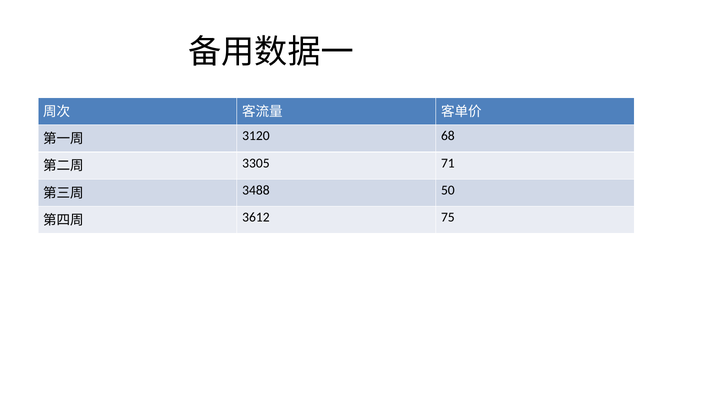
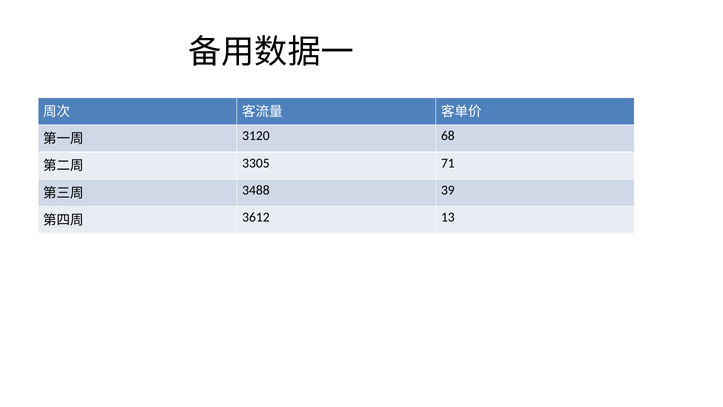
50: 50 -> 39 (448, 190)
75: 75 -> 13 (448, 217)
